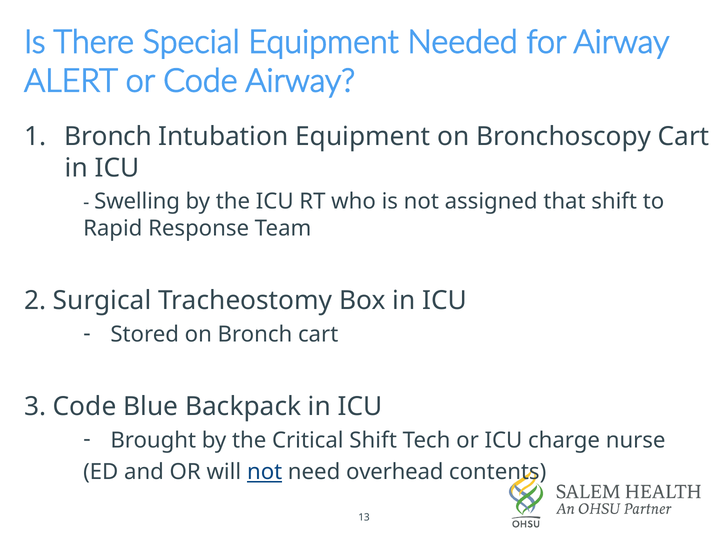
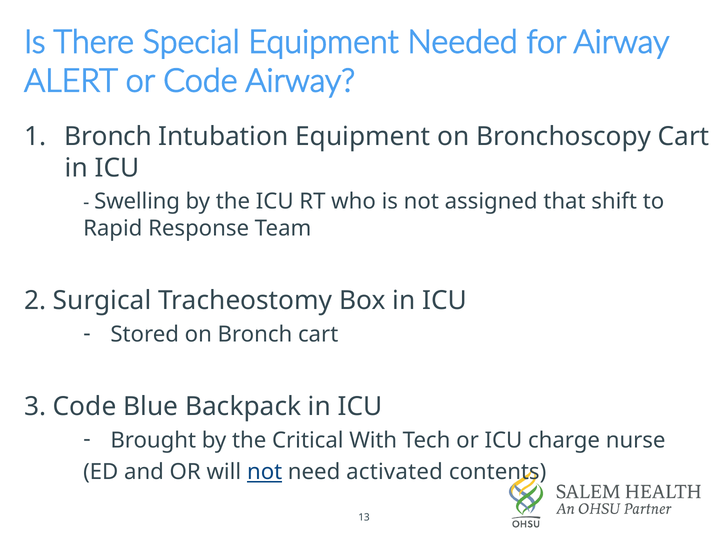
Critical Shift: Shift -> With (373, 440)
overhead: overhead -> activated (395, 472)
